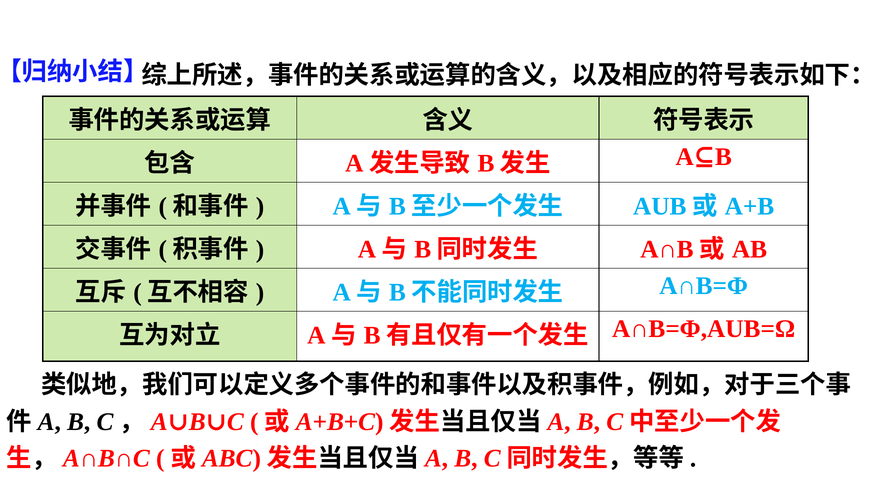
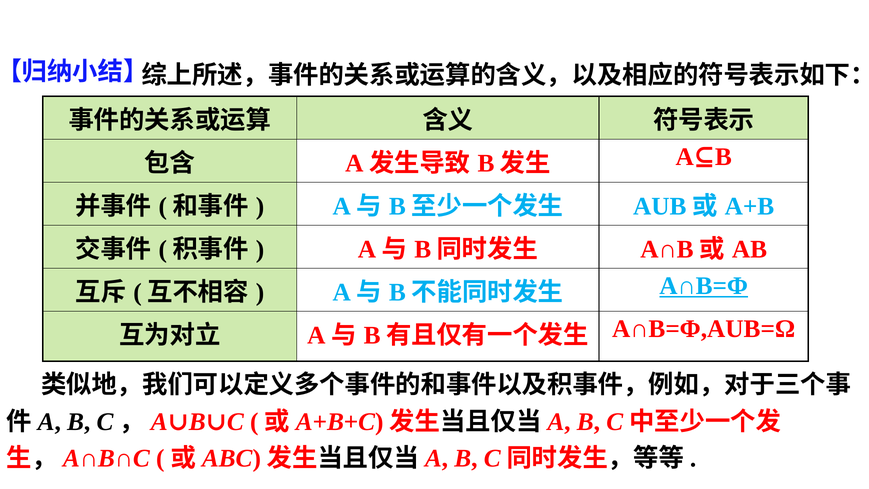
A∩B=Φ underline: none -> present (704, 286)
